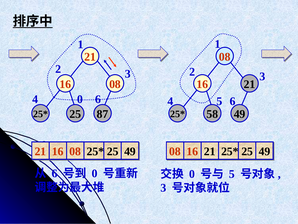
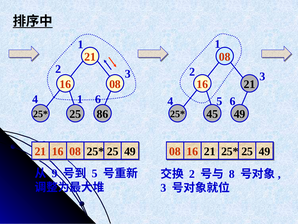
0: 0 -> 1 (80, 99)
87: 87 -> 86 (103, 114)
58: 58 -> 45 (212, 114)
6: 6 -> 9 (55, 173)
0: 0 -> 5 (95, 173)
0: 0 -> 2 (192, 174)
5: 5 -> 8 (232, 174)
